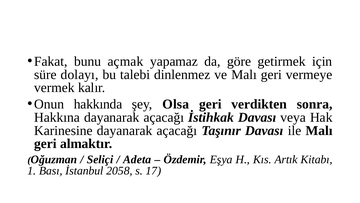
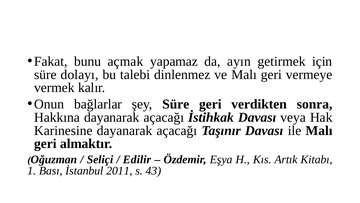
göre: göre -> ayın (239, 61)
hakkında: hakkında -> bağlarlar (98, 104)
şey Olsa: Olsa -> Süre (176, 104)
Adeta: Adeta -> Edilir (137, 159)
2058: 2058 -> 2011 (119, 170)
17: 17 -> 43 (153, 170)
